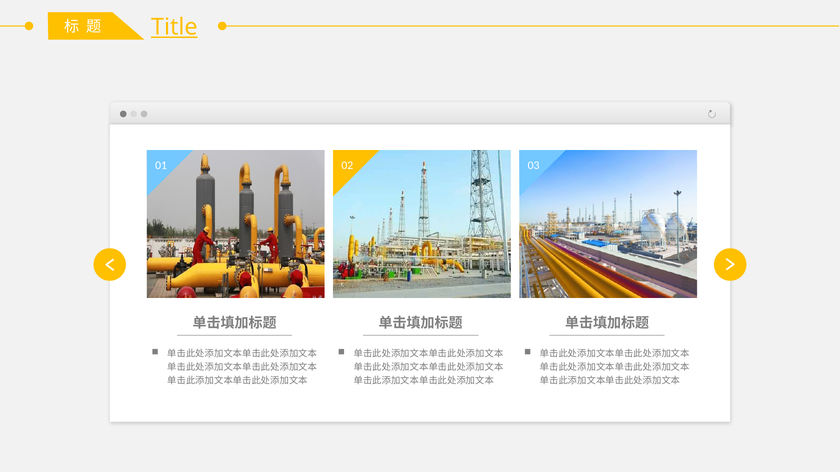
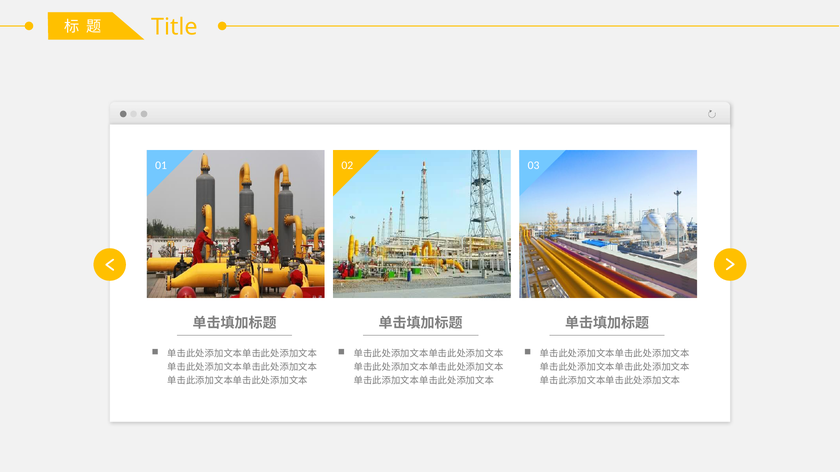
Title underline: present -> none (174, 27)
